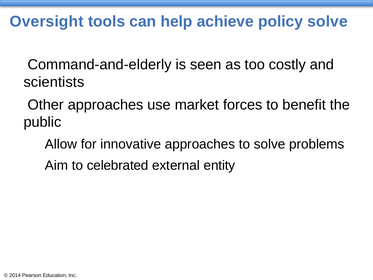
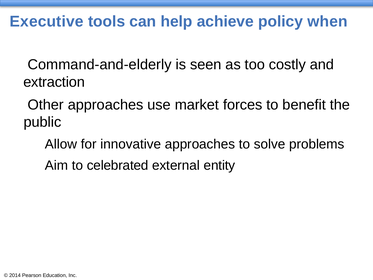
Oversight: Oversight -> Executive (47, 21)
policy solve: solve -> when (327, 21)
scientists: scientists -> extraction (54, 82)
